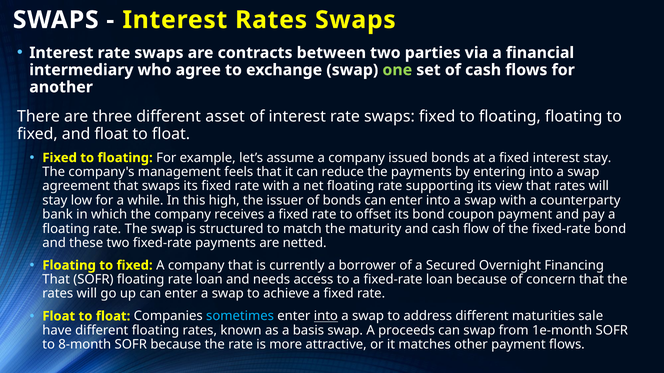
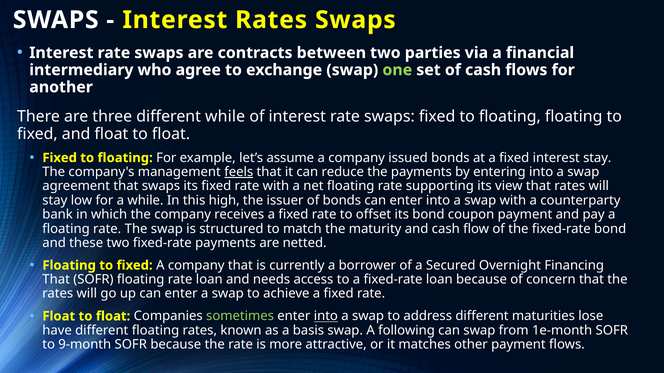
different asset: asset -> while (225, 117)
feels underline: none -> present (239, 172)
sometimes colour: light blue -> light green (240, 317)
sale: sale -> lose (591, 317)
proceeds: proceeds -> following (407, 331)
8-month: 8-month -> 9-month (85, 345)
